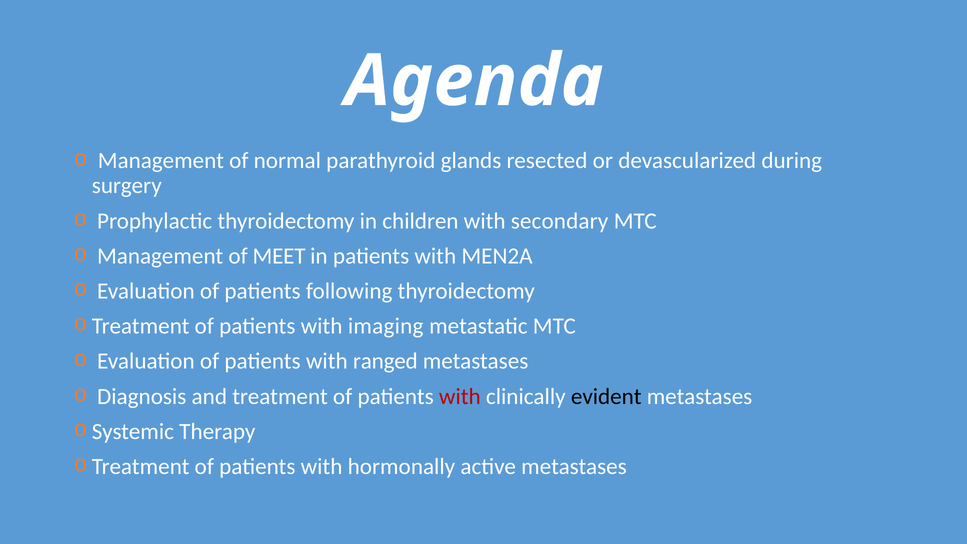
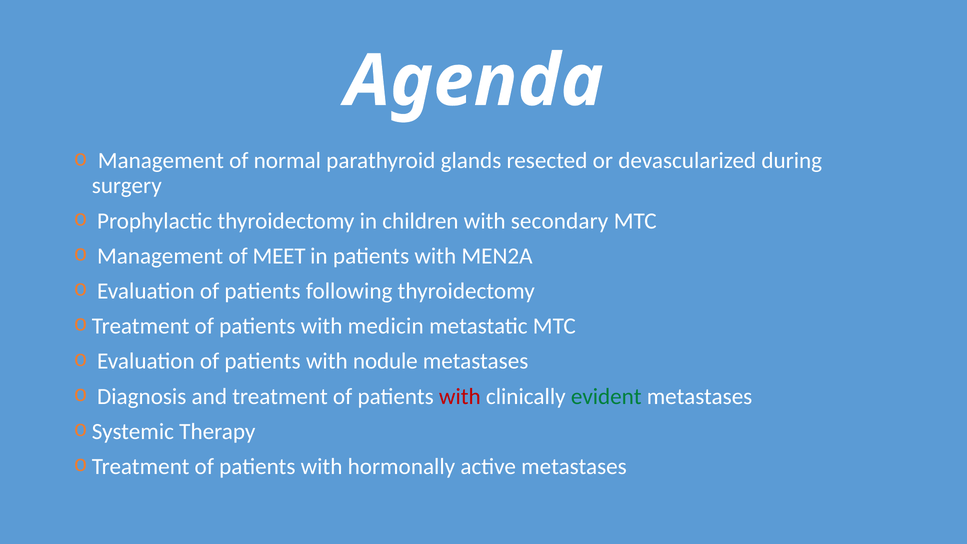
imaging: imaging -> medicin (386, 326)
ranged: ranged -> nodule (385, 361)
evident colour: black -> green (606, 396)
